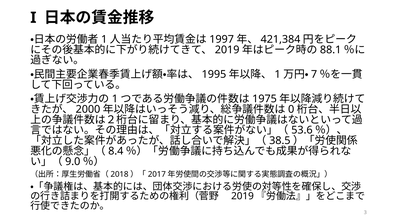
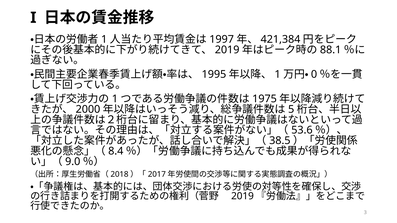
7: 7 -> 0 (314, 74)
0: 0 -> 5 (291, 109)
